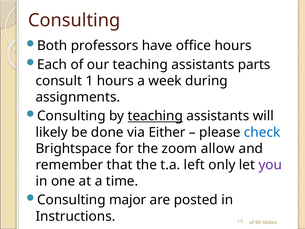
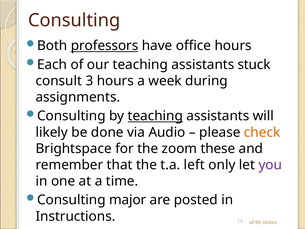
professors underline: none -> present (105, 46)
parts: parts -> stuck (254, 65)
1: 1 -> 3 (89, 81)
Either: Either -> Audio (167, 132)
check colour: blue -> orange (262, 132)
allow: allow -> these (218, 148)
